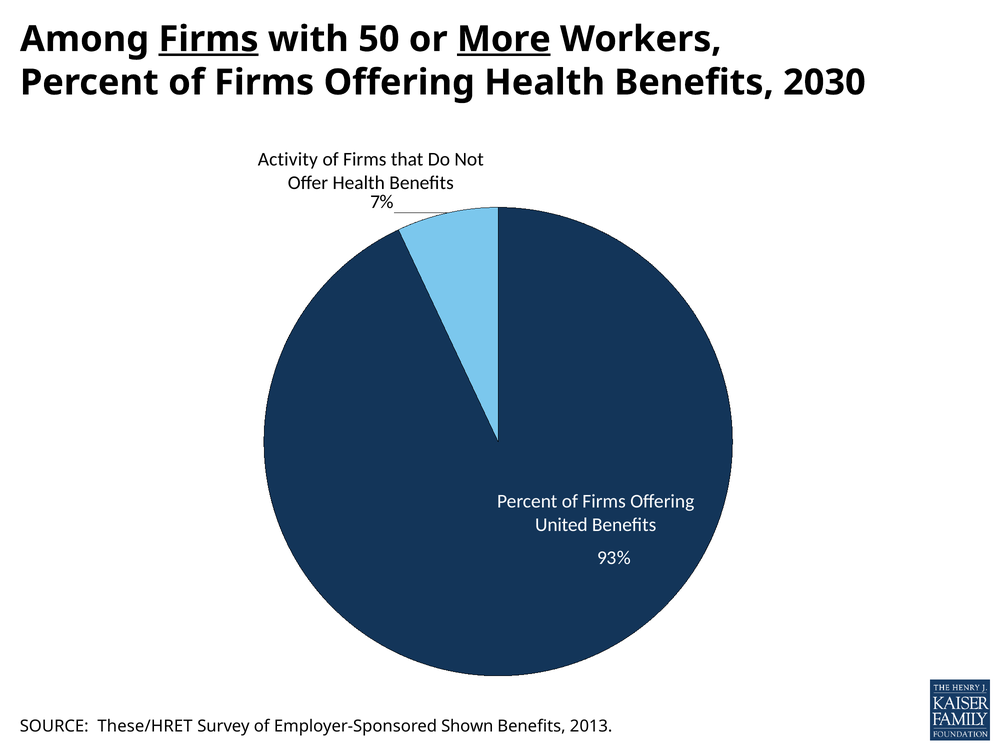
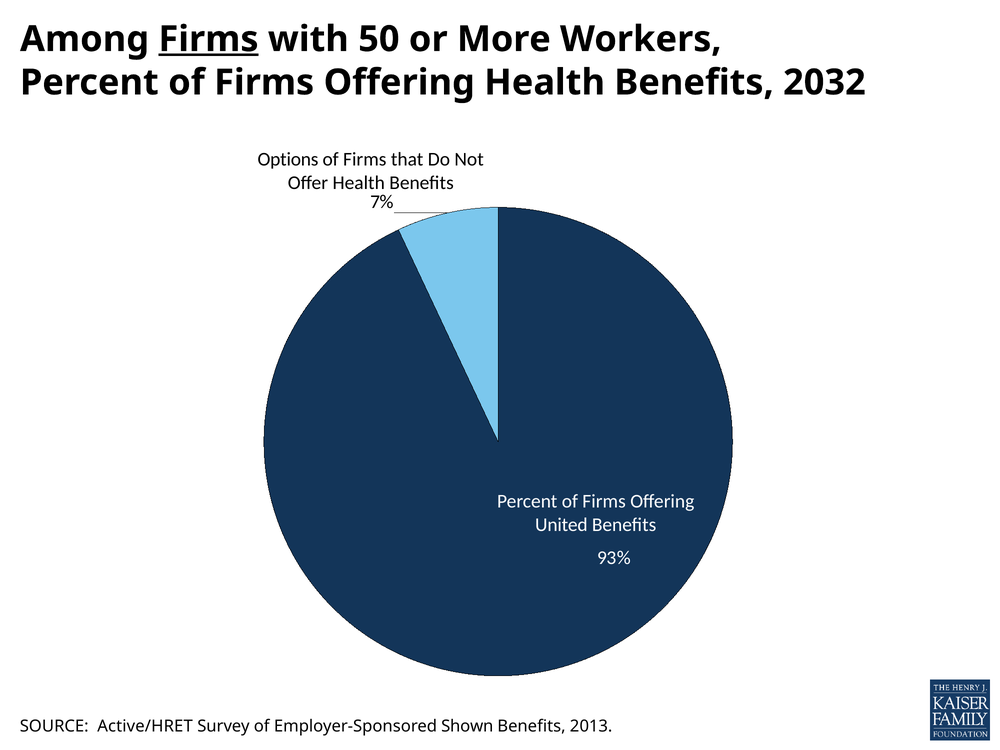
More underline: present -> none (504, 39)
2030: 2030 -> 2032 (824, 82)
Activity: Activity -> Options (288, 160)
These/HRET: These/HRET -> Active/HRET (145, 726)
